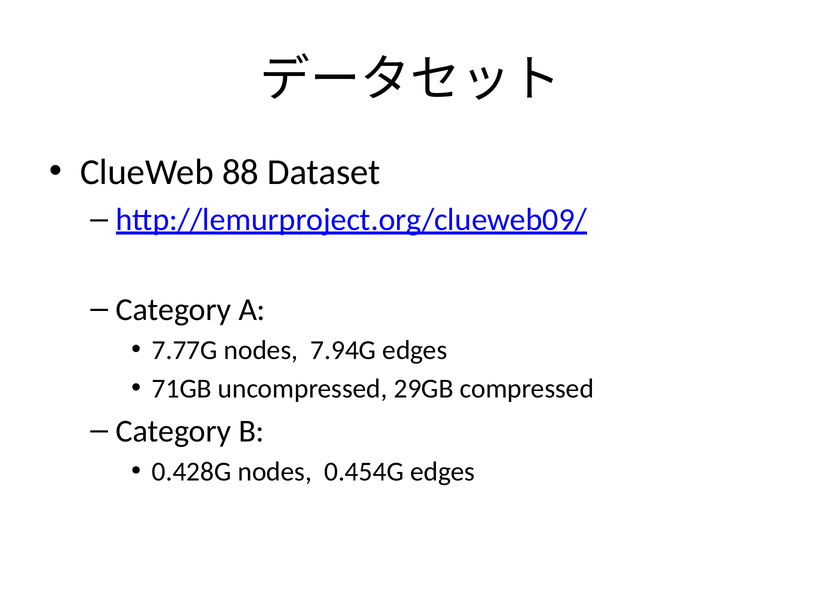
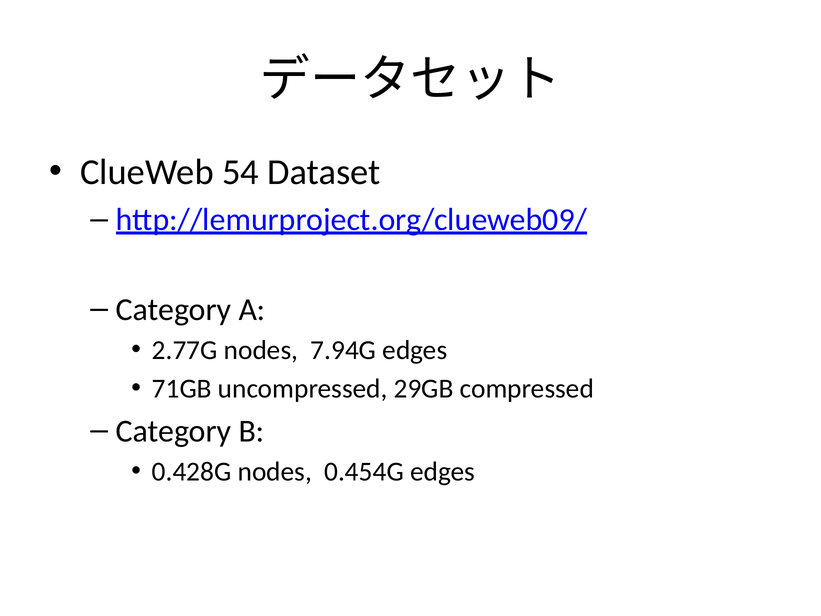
88: 88 -> 54 (240, 172)
7.77G: 7.77G -> 2.77G (185, 350)
